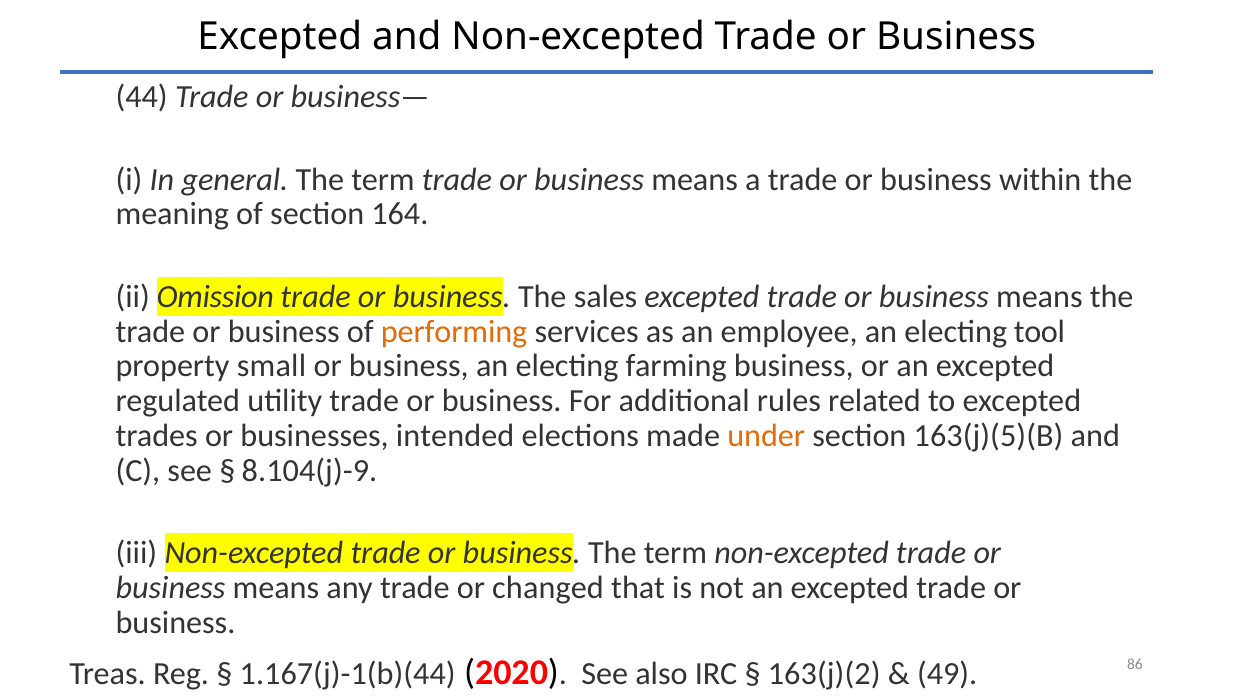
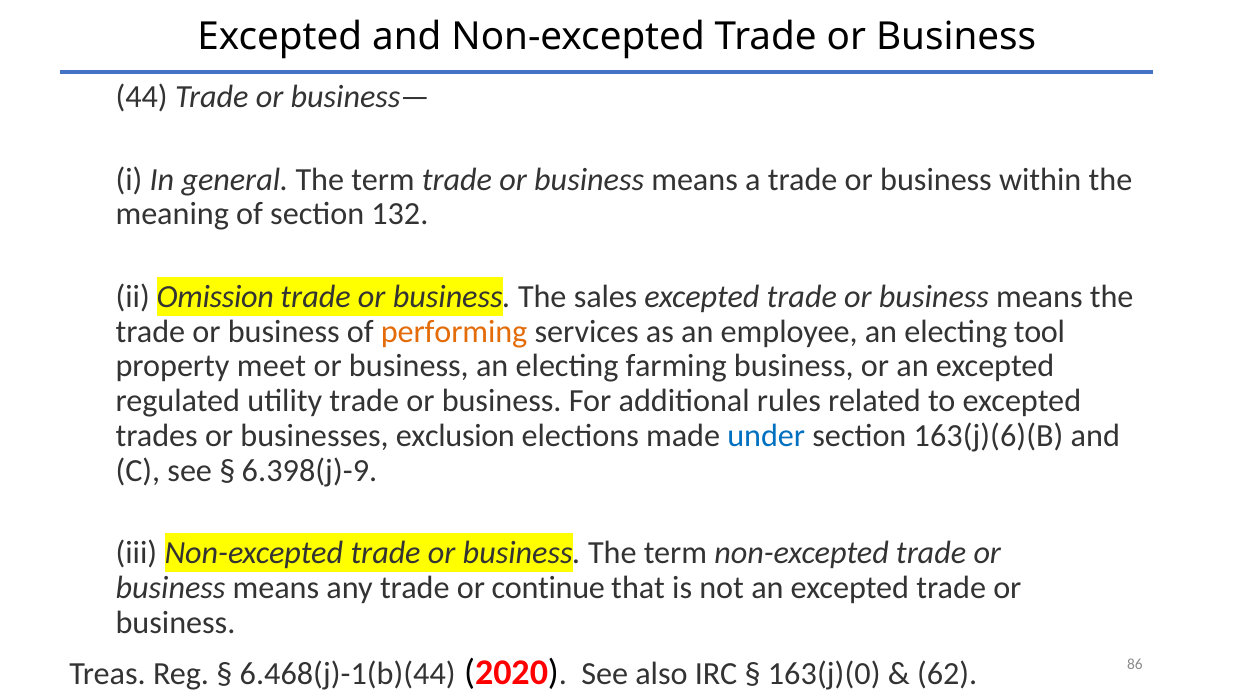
164: 164 -> 132 (400, 214)
small: small -> meet (271, 366)
intended: intended -> exclusion (455, 436)
under colour: orange -> blue (766, 436)
163(j)(5)(B: 163(j)(5)(B -> 163(j)(6)(B (989, 436)
8.104(j)-9: 8.104(j)-9 -> 6.398(j)-9 (309, 470)
changed: changed -> continue (548, 588)
1.167(j)-1(b)(44: 1.167(j)-1(b)(44 -> 6.468(j)-1(b)(44 (348, 673)
163(j)(2: 163(j)(2 -> 163(j)(0 (824, 673)
49: 49 -> 62 (947, 673)
